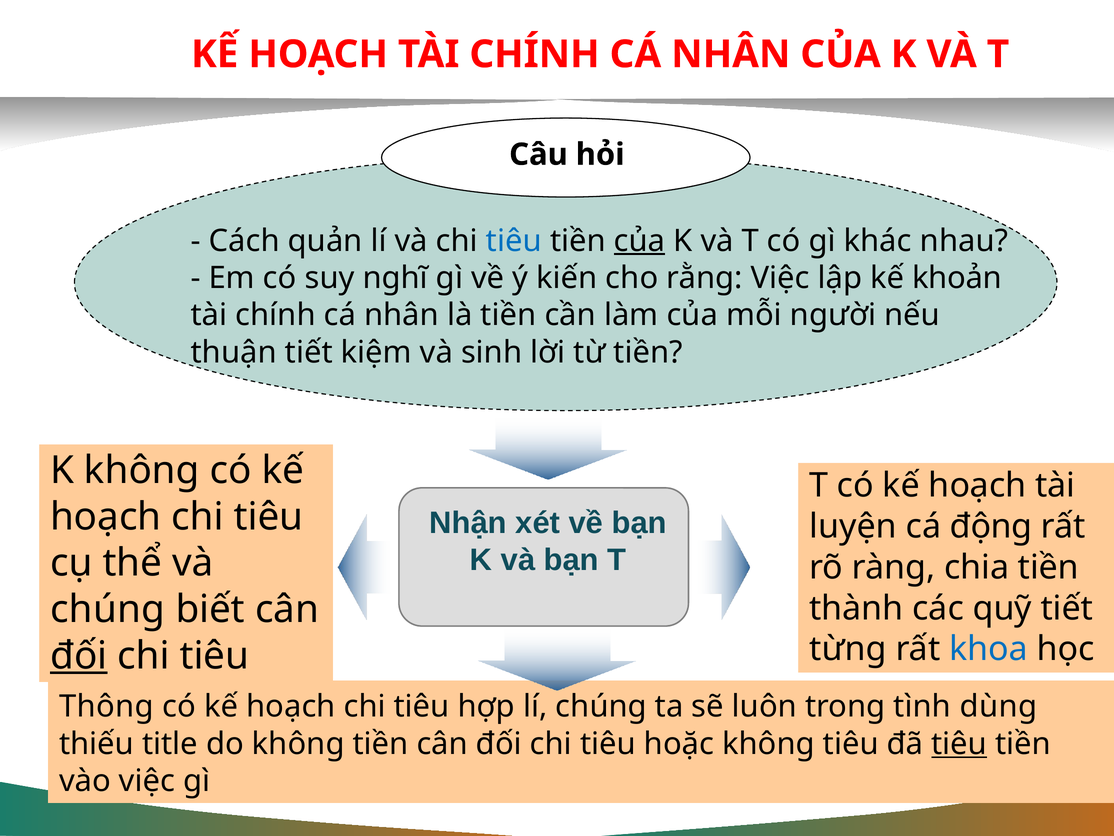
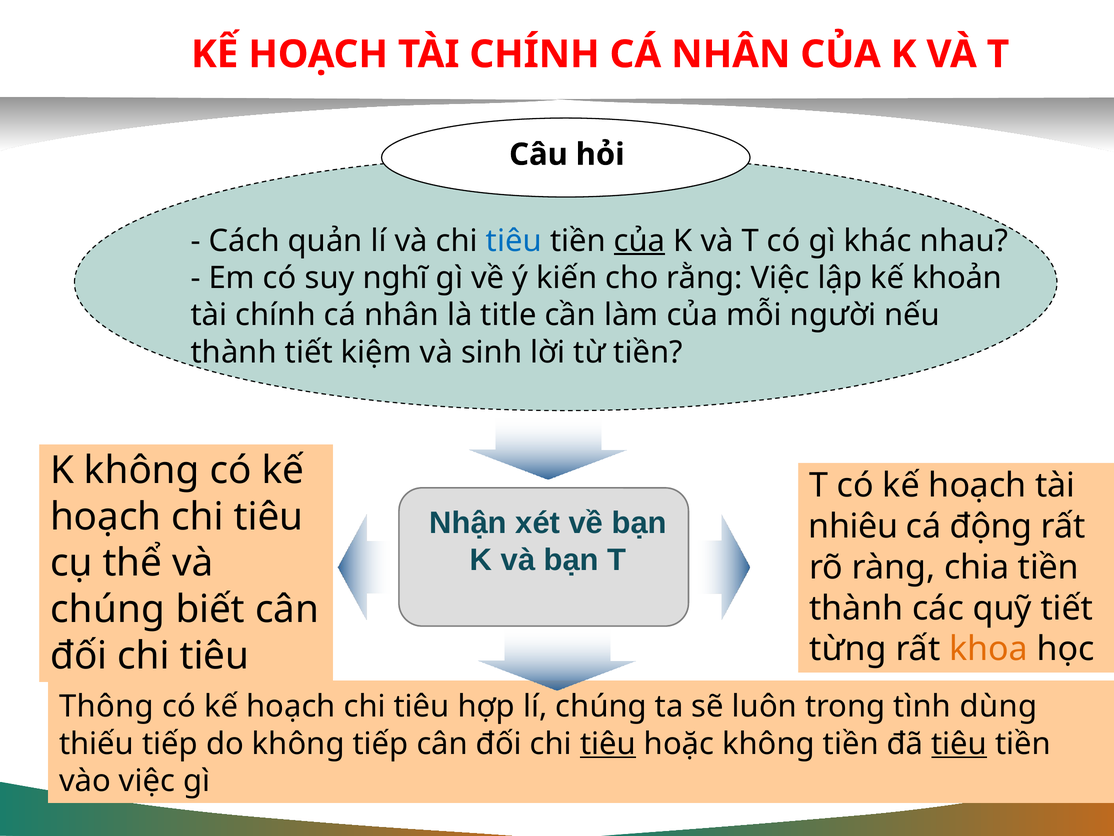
là tiền: tiền -> title (508, 315)
thuận: thuận -> thành (234, 352)
luyện: luyện -> nhiêu (853, 526)
khoa colour: blue -> orange (989, 649)
đối underline: present -> none (79, 656)
thiếu title: title -> tiếp (170, 743)
không tiền: tiền -> tiếp (381, 743)
tiêu underline: none -> present (608, 743)
không tiêu: tiêu -> tiền (851, 743)
